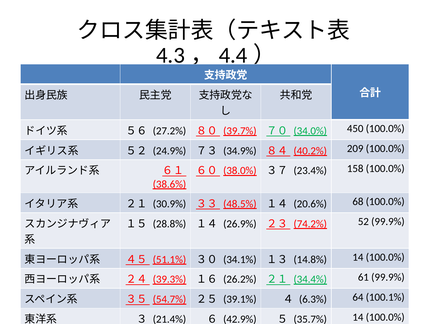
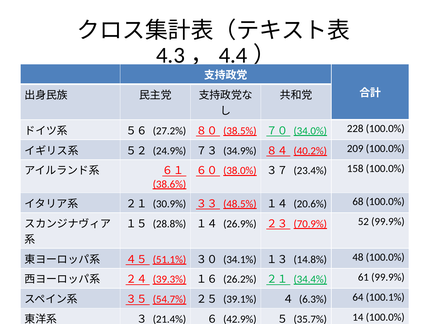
39.7%: 39.7% -> 38.5% (240, 131)
450: 450 -> 228 (355, 129)
74.2%: 74.2% -> 70.9% (310, 224)
14.8% 14: 14 -> 48 (358, 257)
